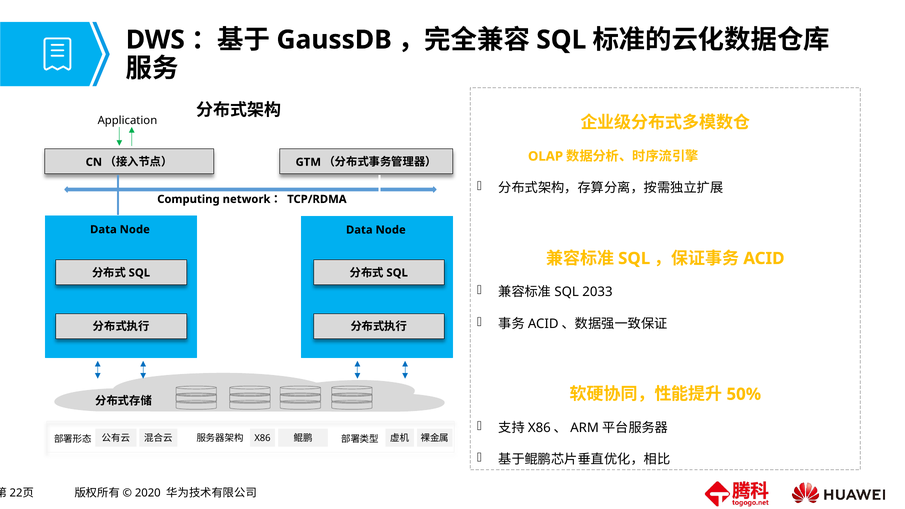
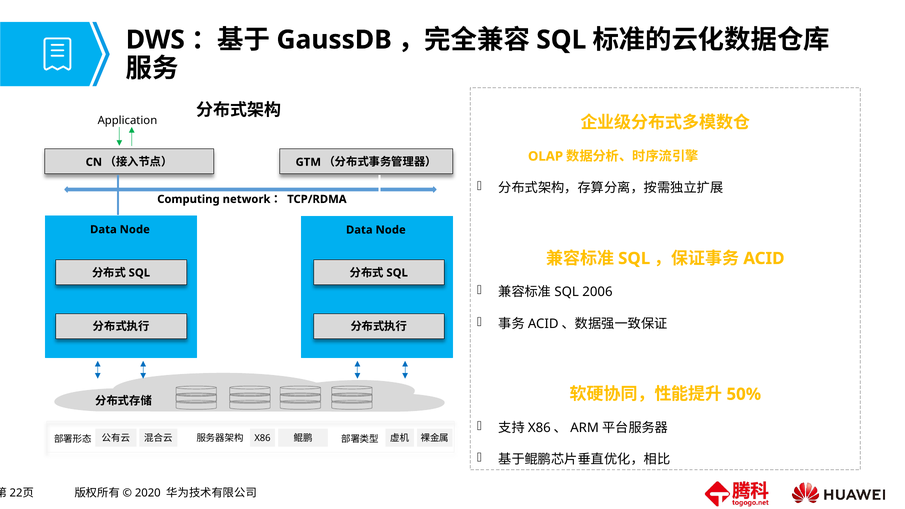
2033: 2033 -> 2006 (597, 292)
